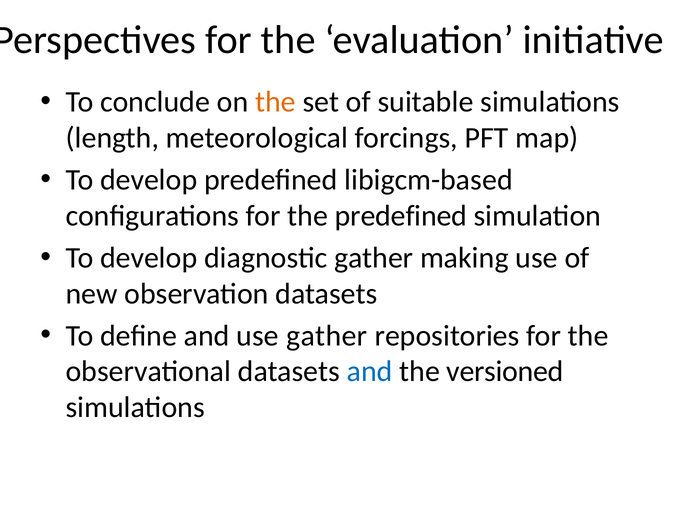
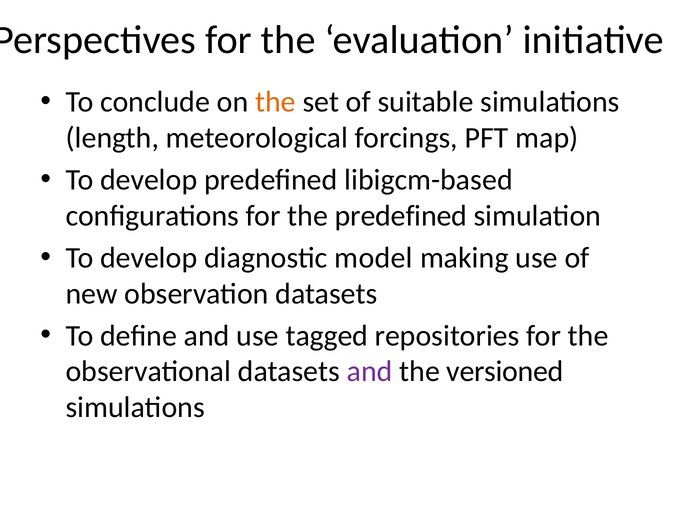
diagnostic gather: gather -> model (374, 258)
use gather: gather -> tagged (327, 336)
and colour: blue -> purple (370, 372)
